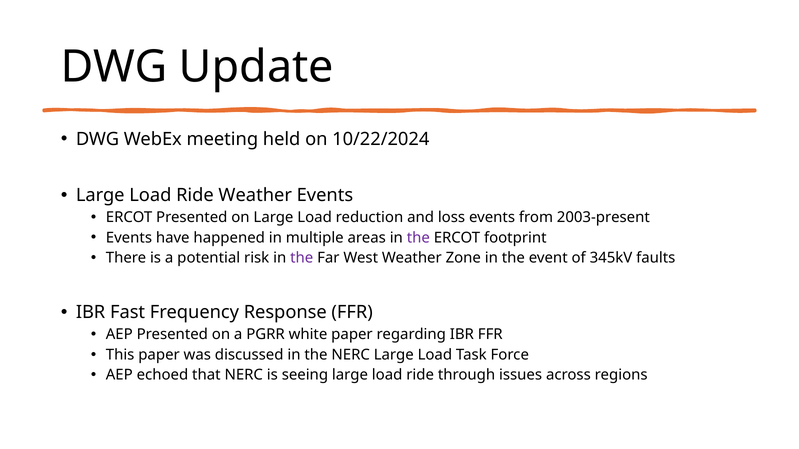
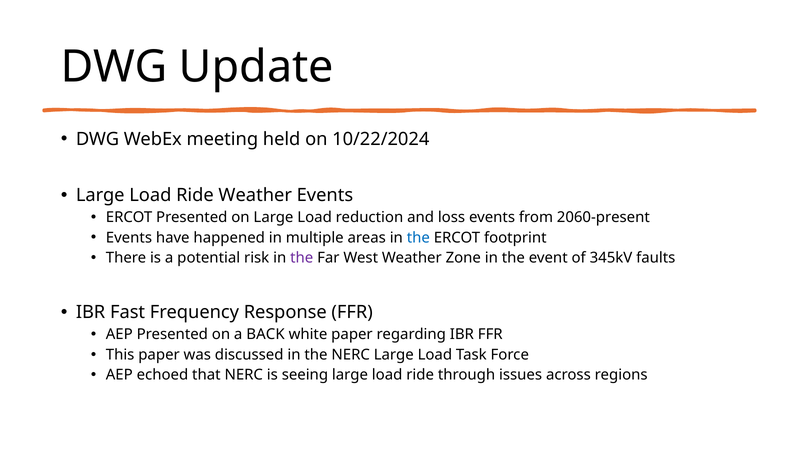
2003-present: 2003-present -> 2060-present (603, 217)
the colour: purple -> blue (418, 238)
PGRR: PGRR -> BACK (265, 335)
